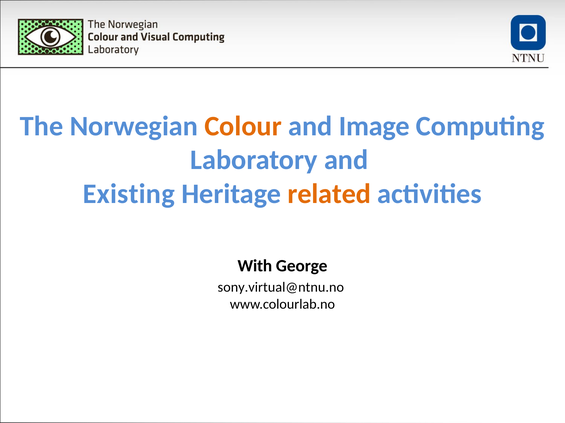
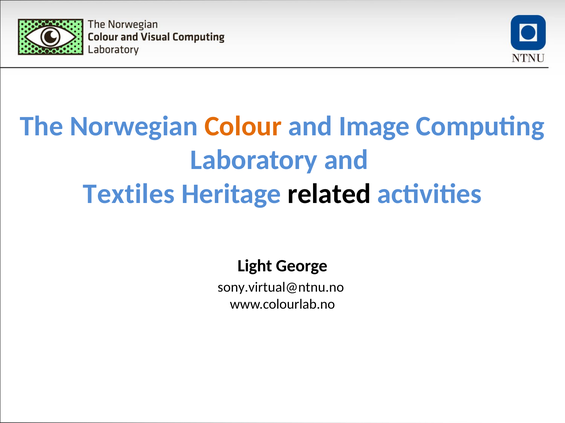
Existing: Existing -> Textiles (129, 194)
related colour: orange -> black (329, 194)
With: With -> Light (255, 266)
